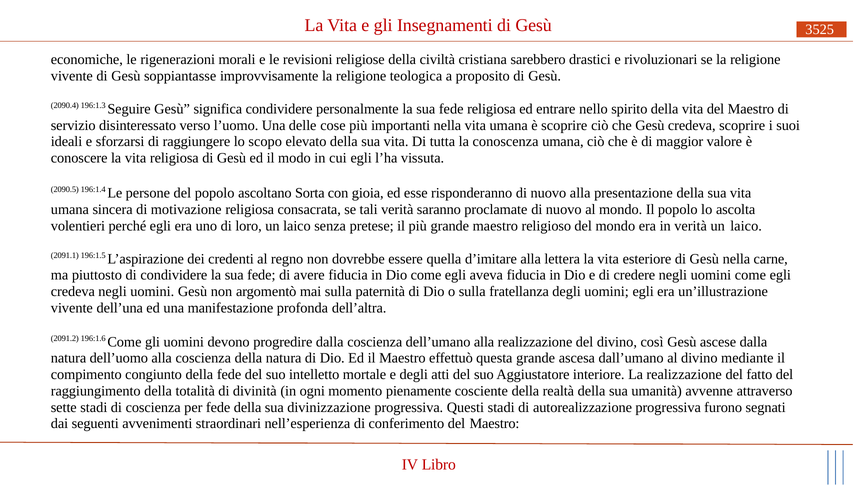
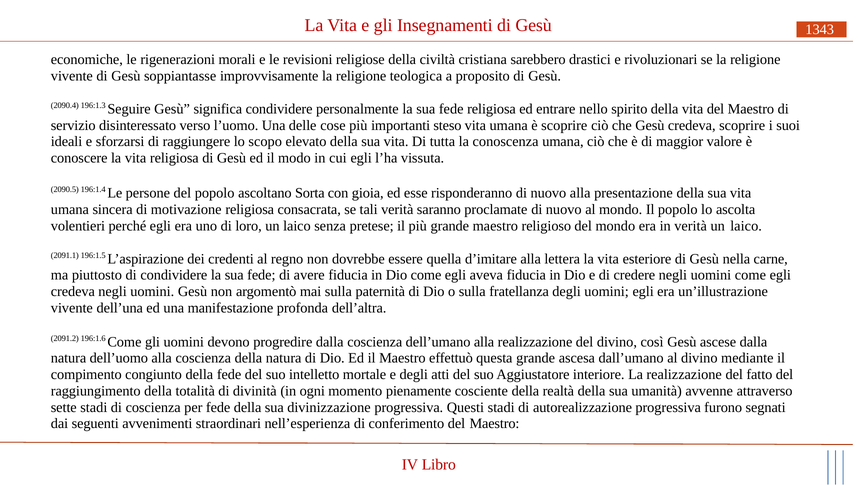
3525: 3525 -> 1343 (820, 30)
importanti nella: nella -> steso (447, 125)
